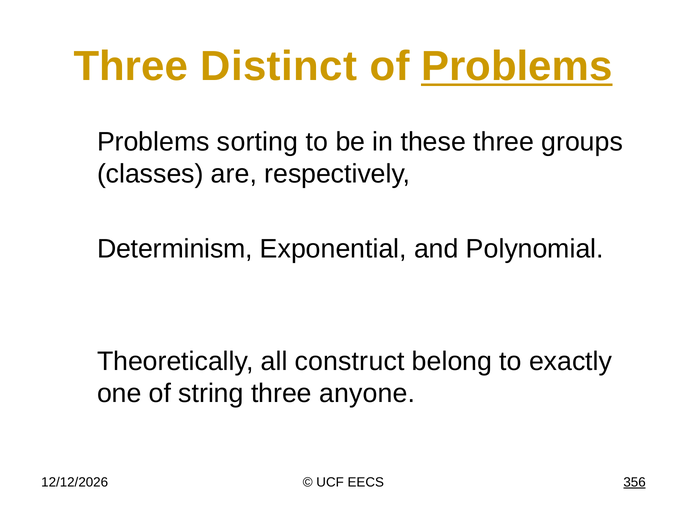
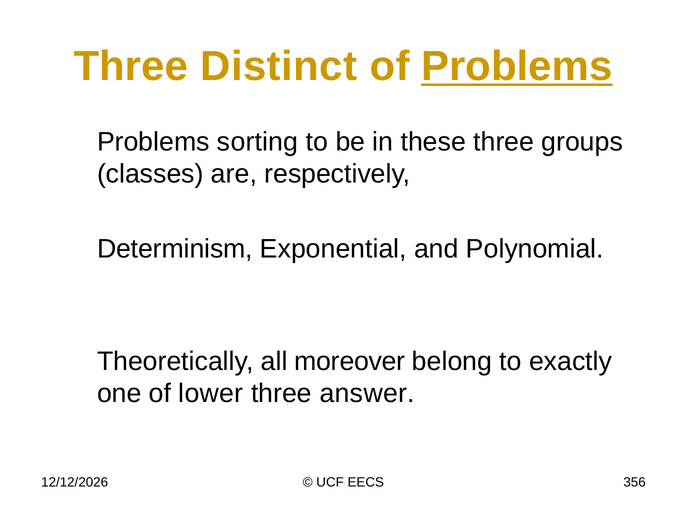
construct: construct -> moreover (350, 361)
string: string -> lower (211, 393)
anyone: anyone -> answer (367, 393)
356 underline: present -> none (635, 482)
